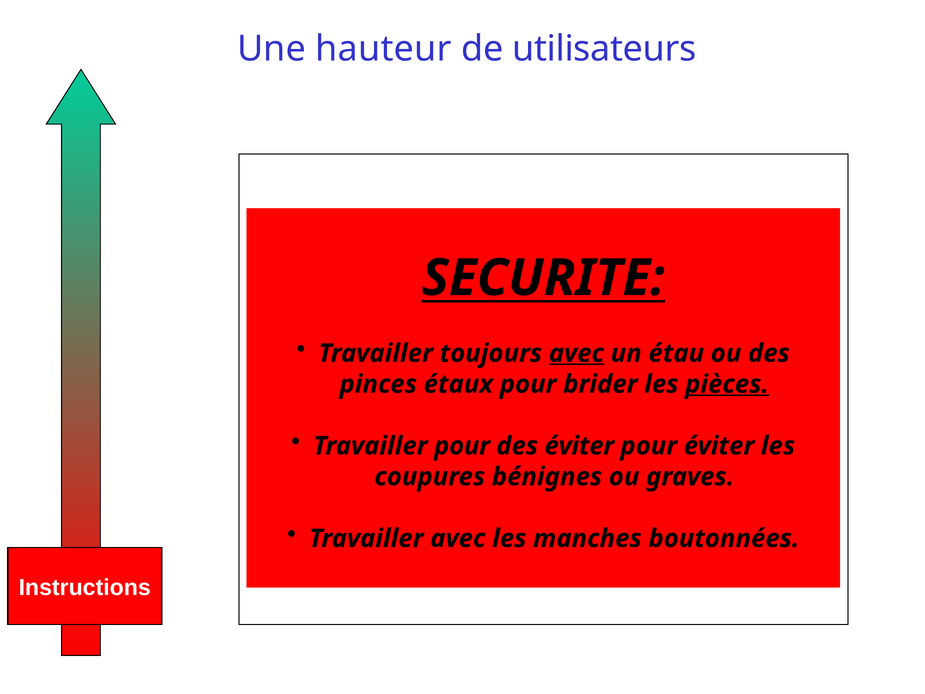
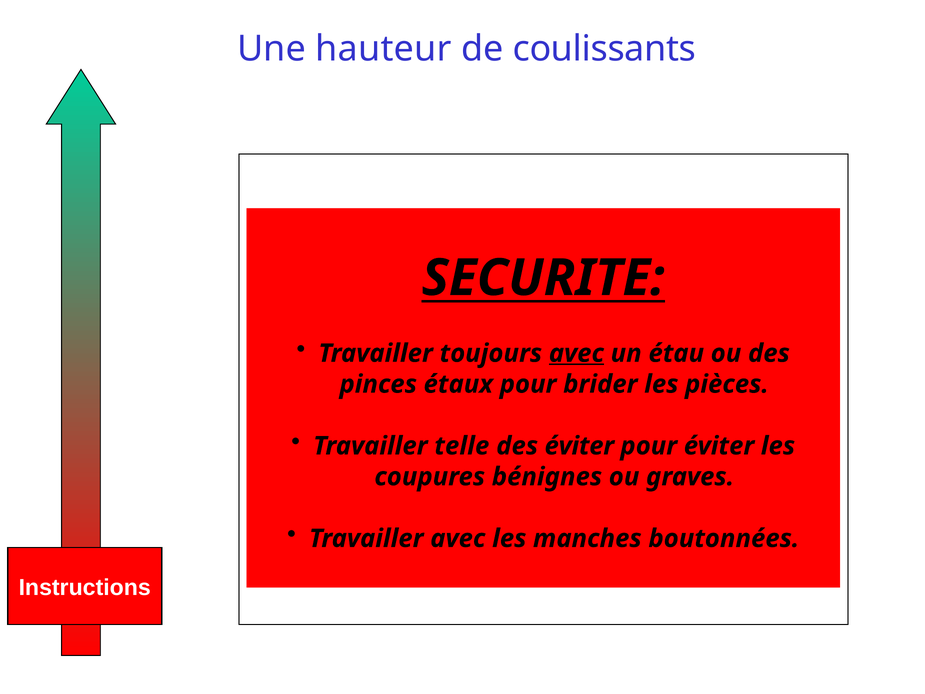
utilisateurs: utilisateurs -> coulissants (604, 49)
pièces underline: present -> none (727, 384)
Travailler pour: pour -> telle (462, 446)
